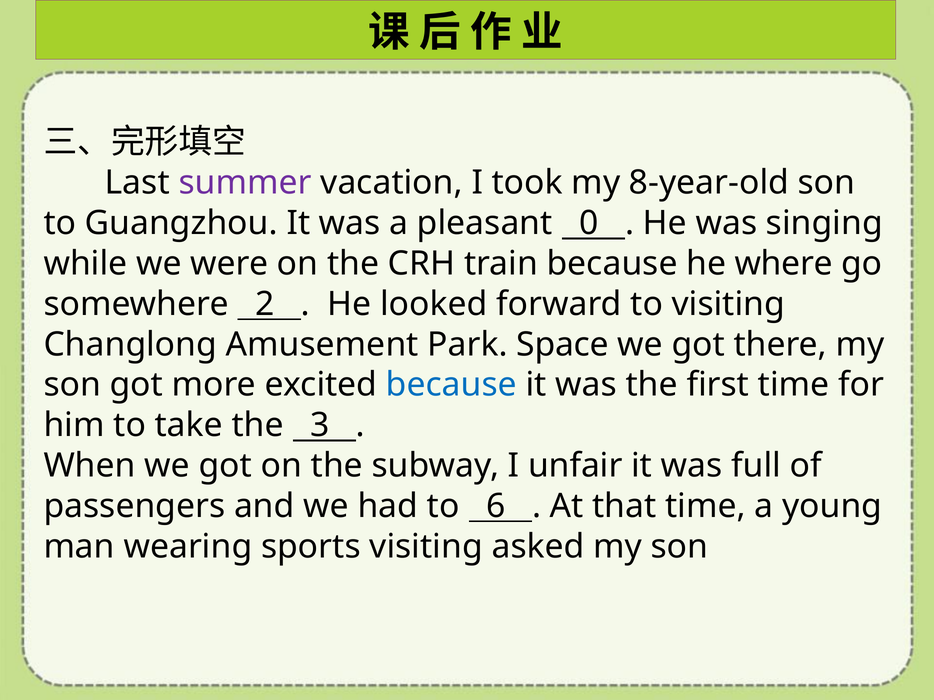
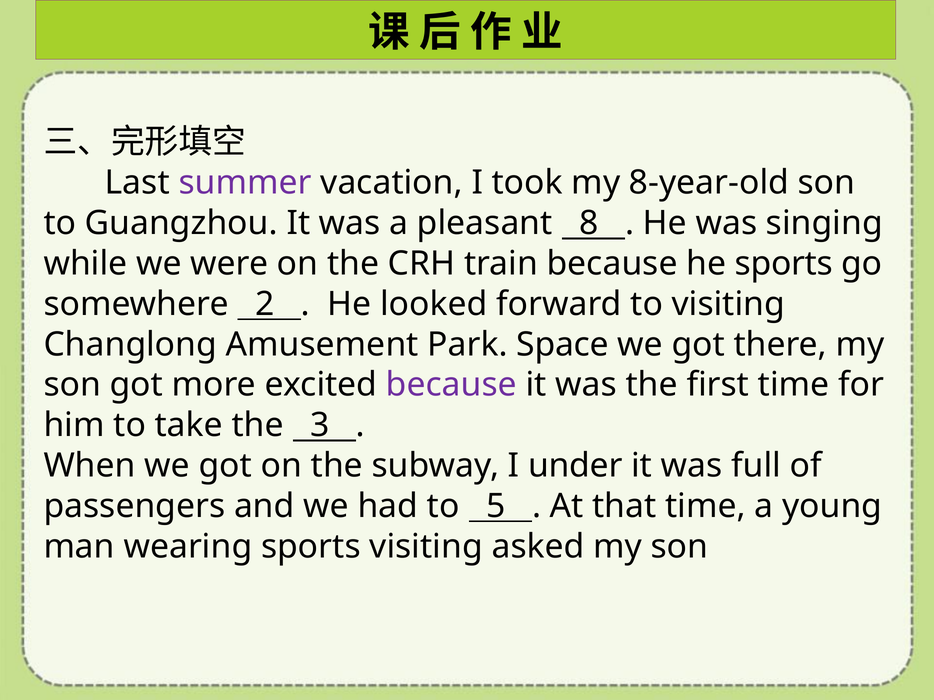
0: 0 -> 8 (589, 223)
he where: where -> sports (784, 264)
because colour: blue -> purple (451, 385)
unfair: unfair -> under (575, 466)
6: 6 -> 5 (496, 506)
